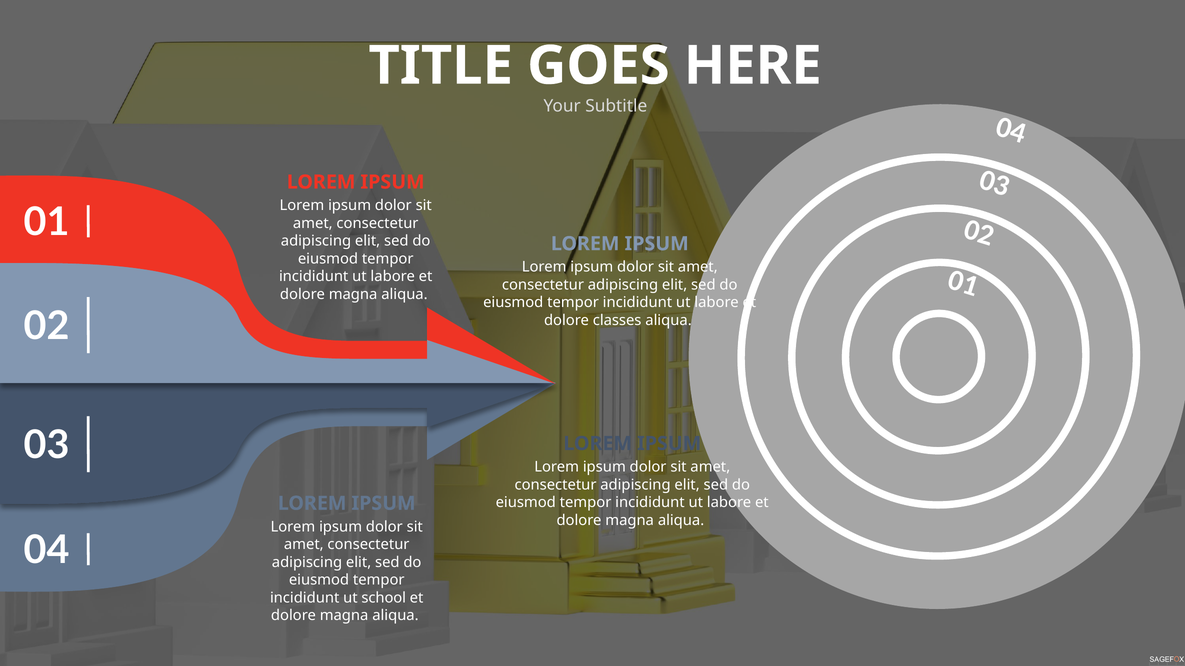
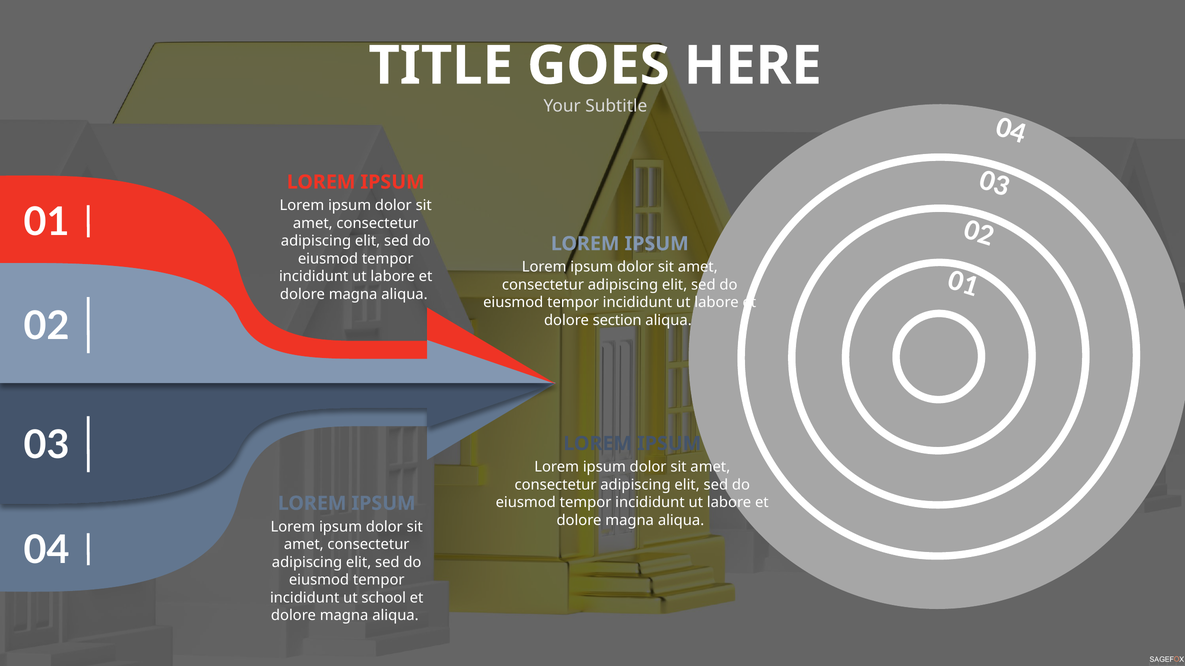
classes: classes -> section (617, 321)
